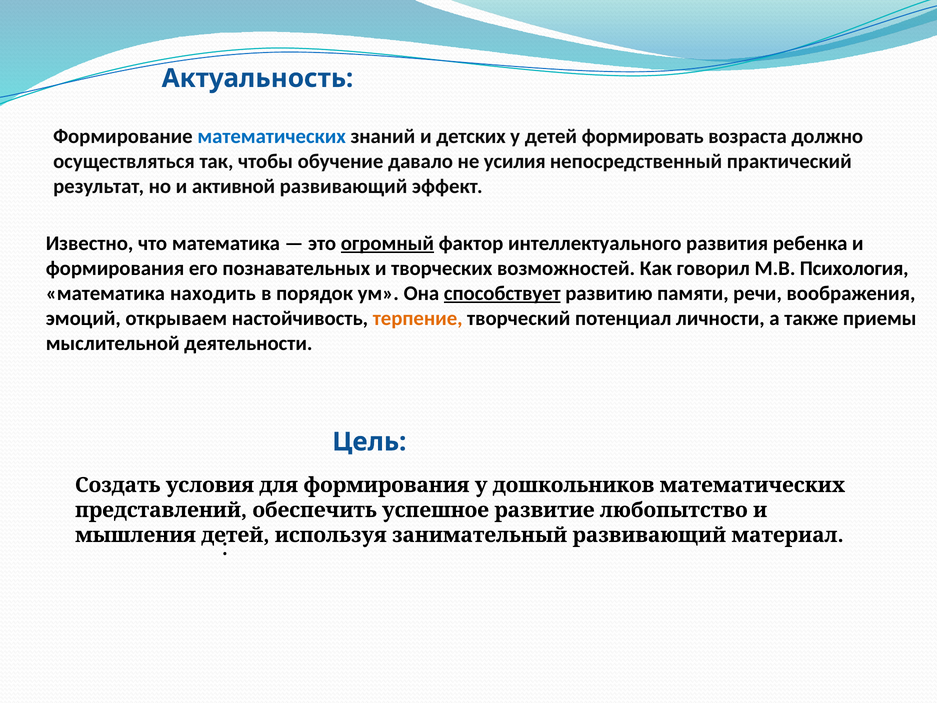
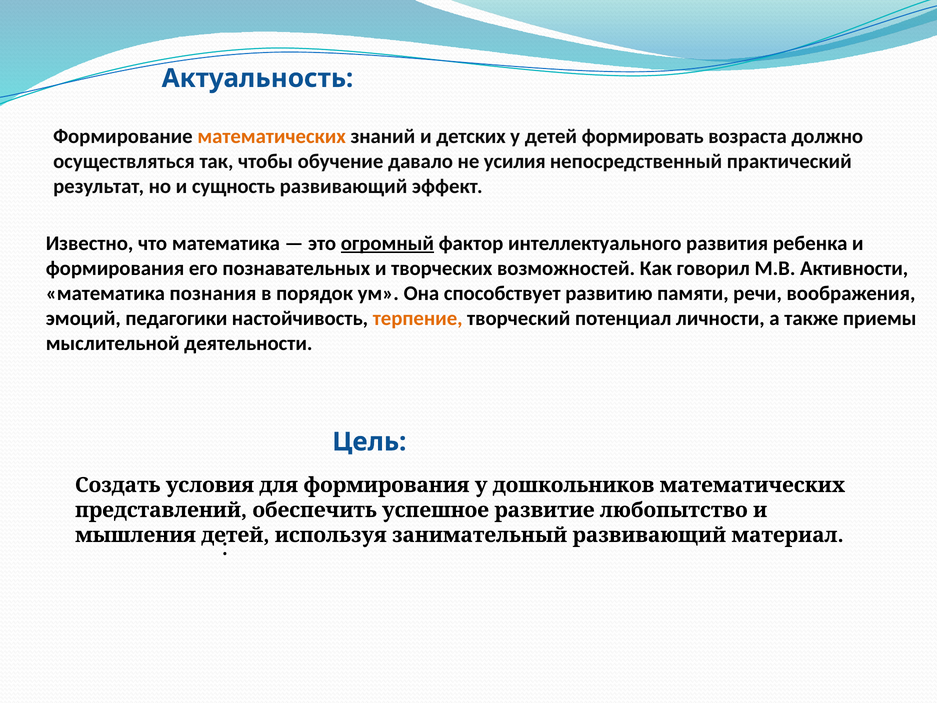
математических colour: blue -> orange (272, 136)
активной: активной -> сущность (234, 186)
Психология: Психология -> Активности (854, 268)
находить: находить -> познания (213, 293)
способствует underline: present -> none (502, 293)
открываем: открываем -> педагогики (176, 318)
